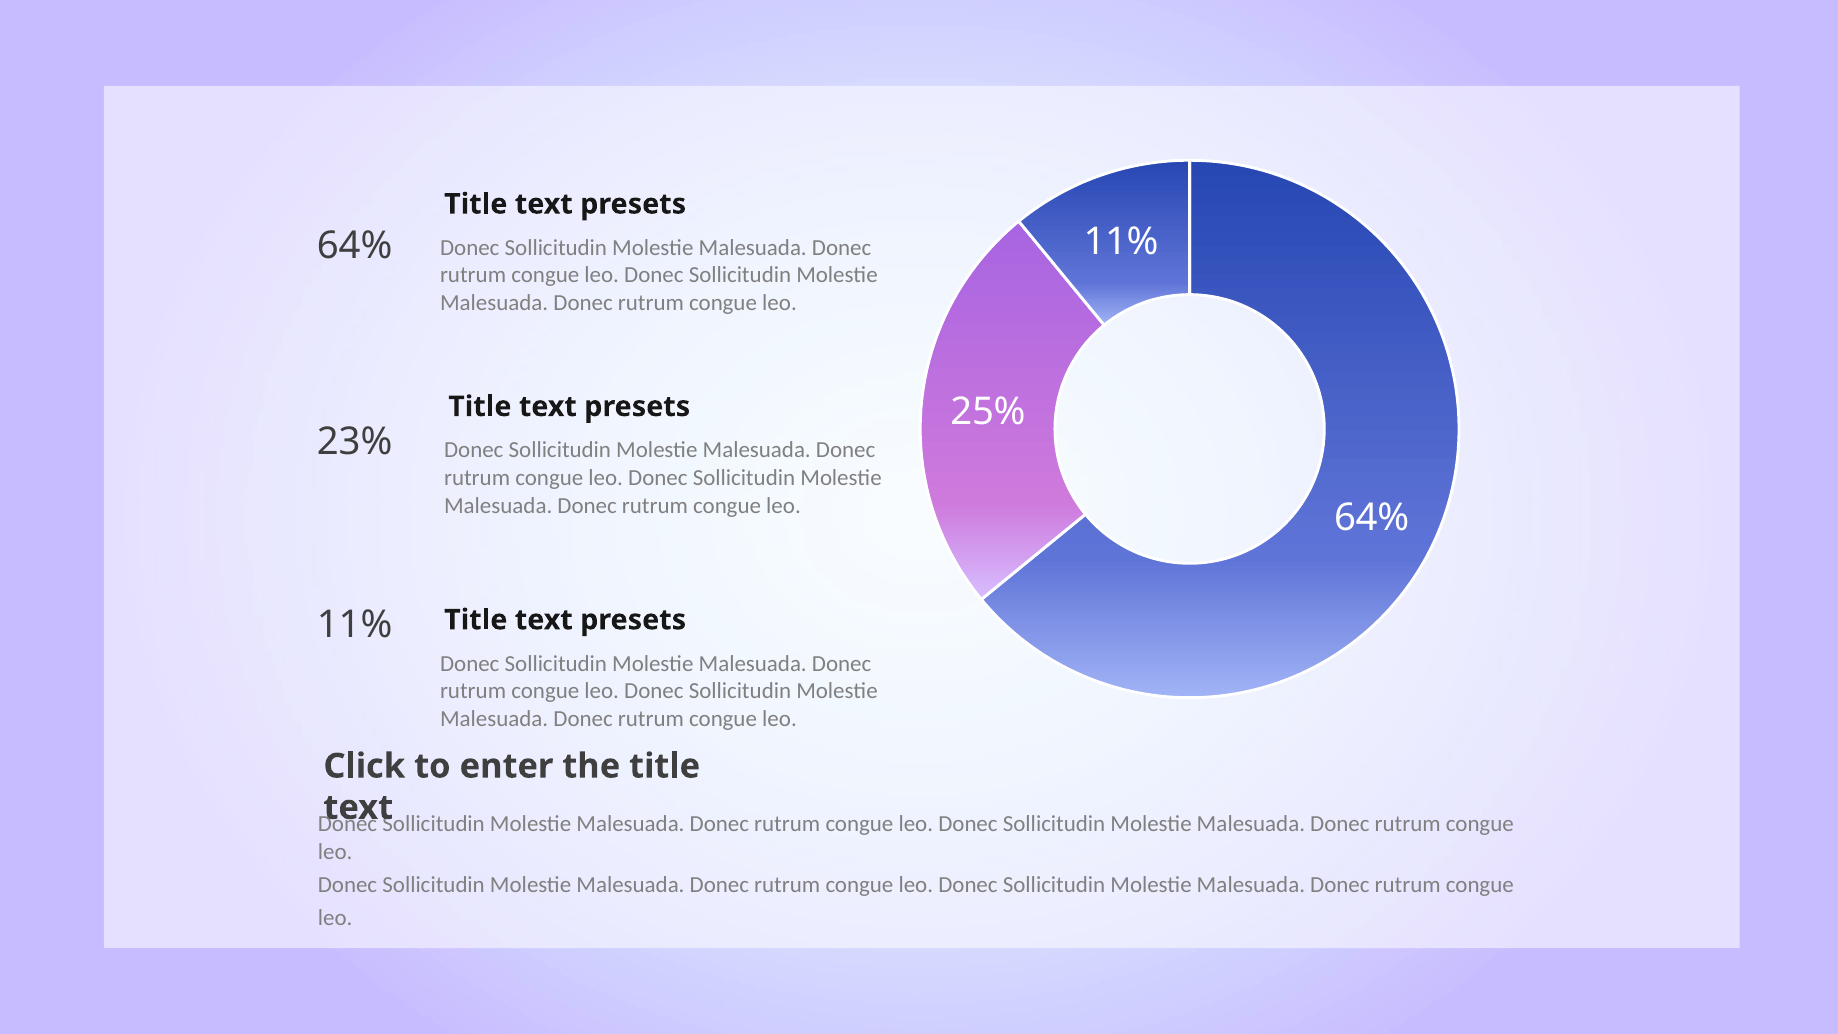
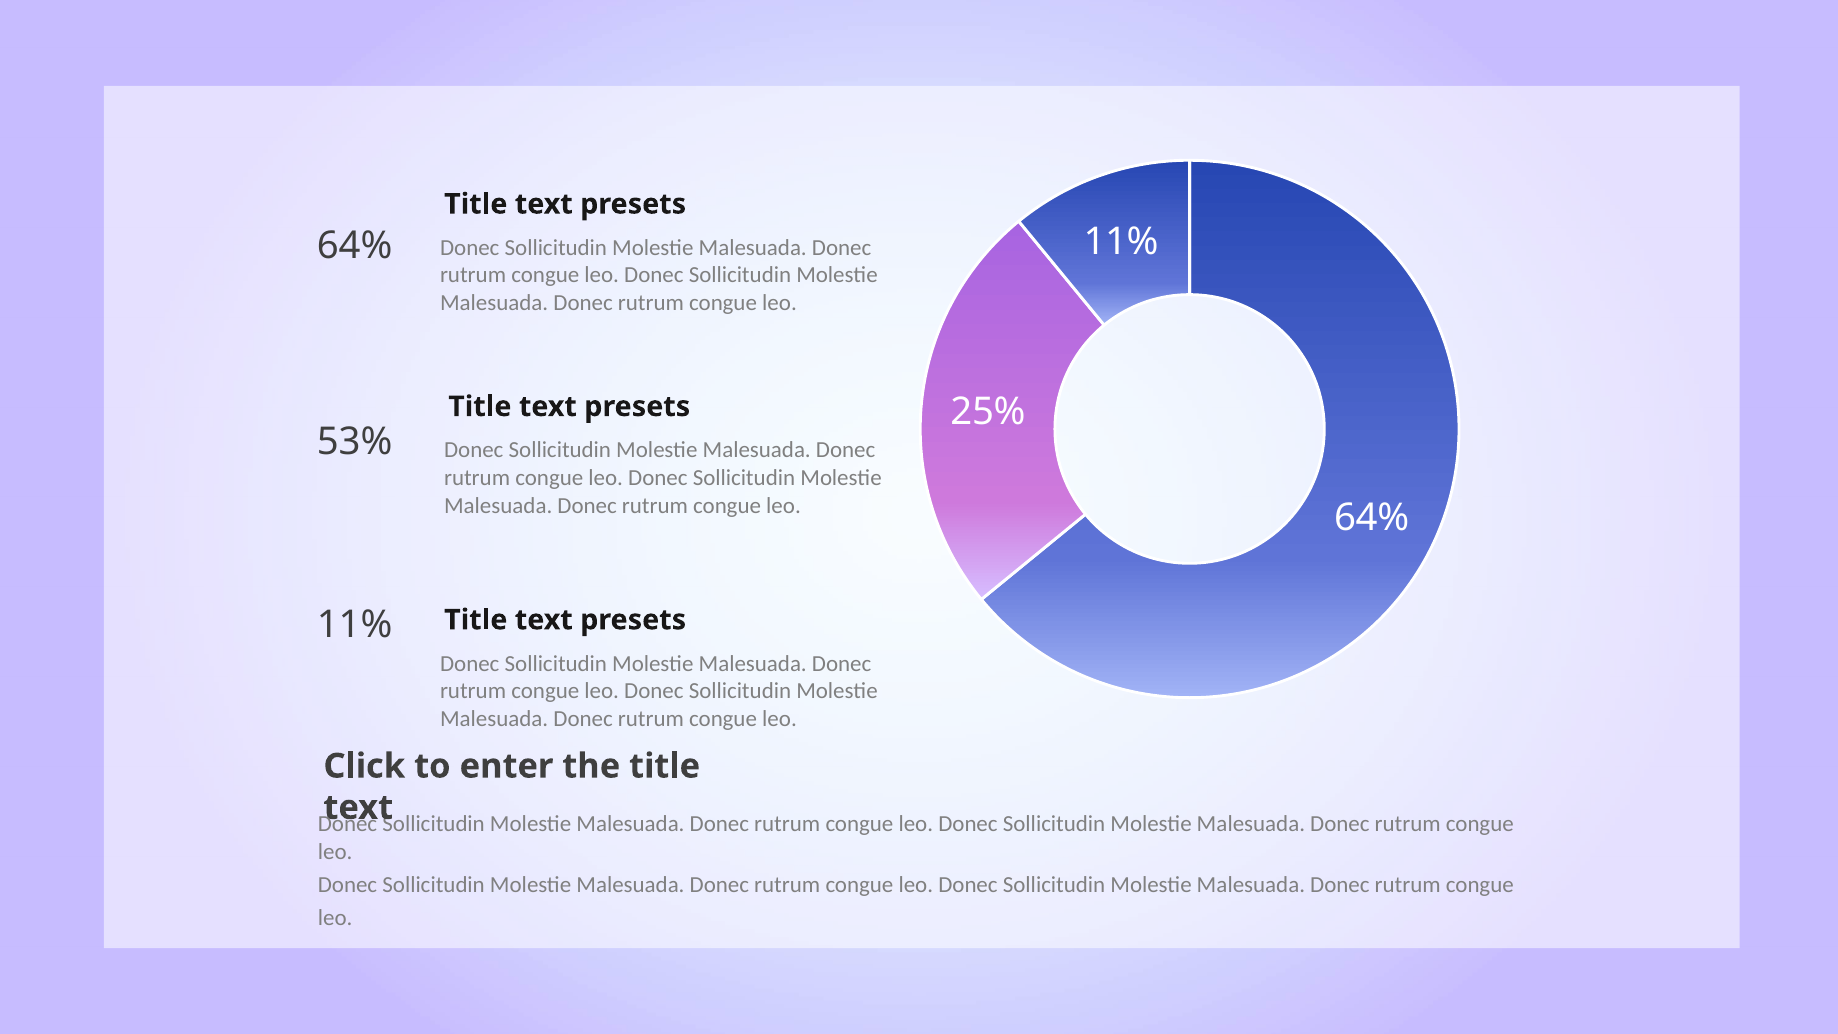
23%: 23% -> 53% (355, 441)
